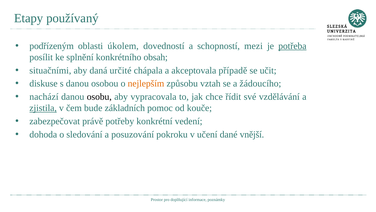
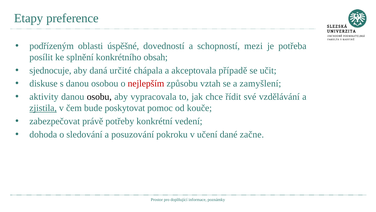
používaný: používaný -> preference (72, 18)
úkolem: úkolem -> úspěšné (123, 46)
potřeba underline: present -> none (292, 46)
situačními: situačními -> sjednocuje (50, 70)
nejlepším colour: orange -> red (146, 83)
žádoucího: žádoucího -> zamyšlení (260, 83)
nachází: nachází -> aktivity (44, 97)
základních: základních -> poskytovat (125, 108)
vnější: vnější -> začne (252, 134)
